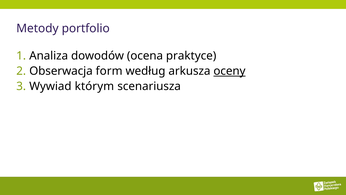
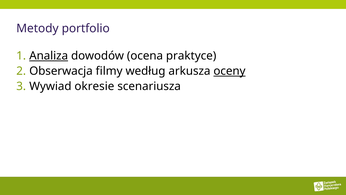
Analiza underline: none -> present (49, 56)
form: form -> filmy (109, 71)
którym: którym -> okresie (94, 86)
